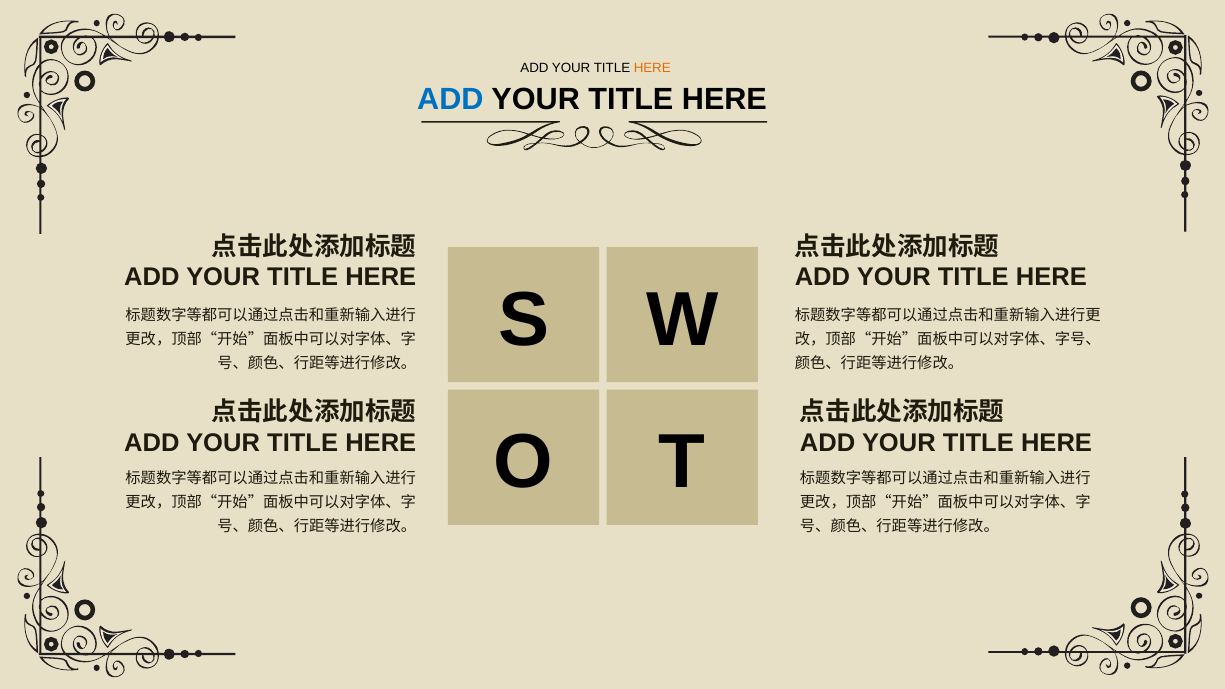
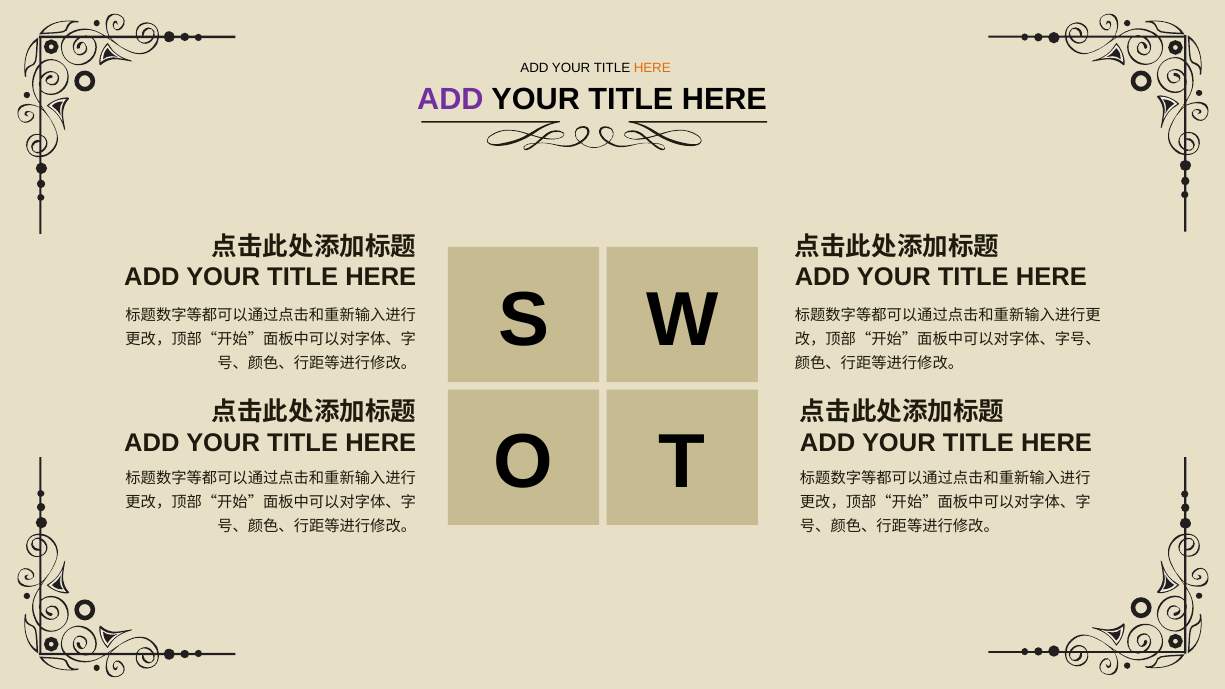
ADD colour: blue -> purple (450, 99)
